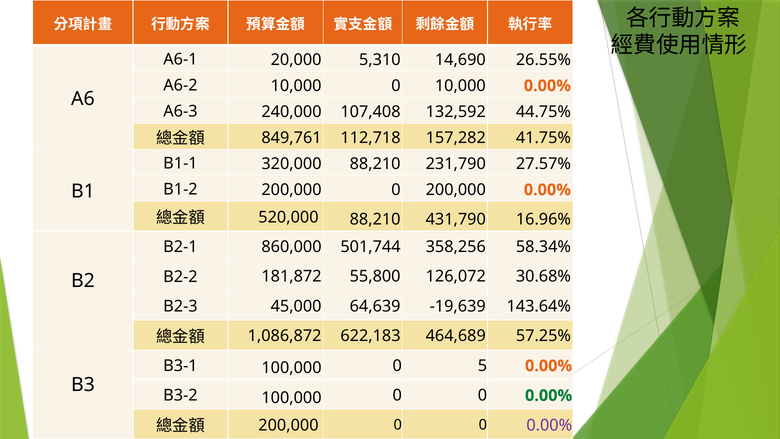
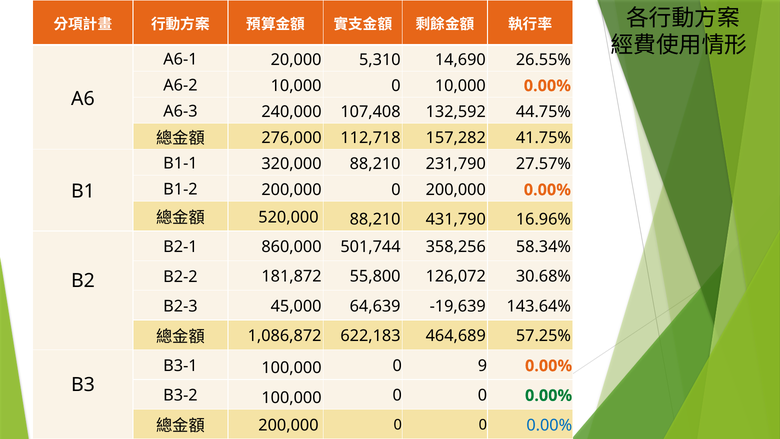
849,761: 849,761 -> 276,000 (292, 138)
5: 5 -> 9 (482, 366)
0.00% colour: purple -> blue (549, 425)
